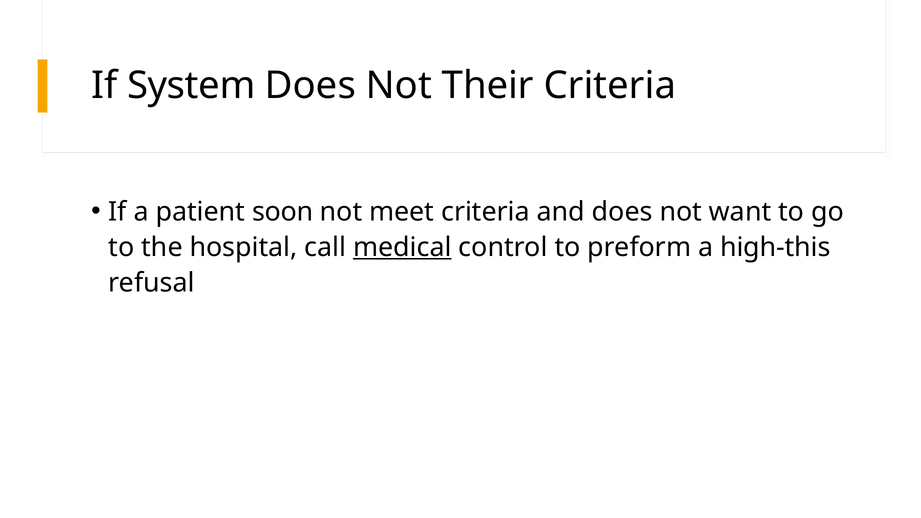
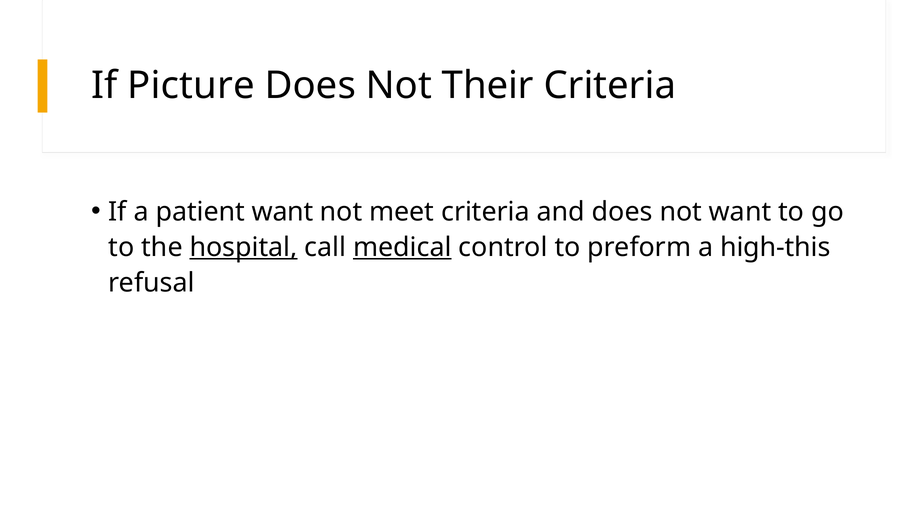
System: System -> Picture (191, 86)
patient soon: soon -> want (283, 212)
hospital underline: none -> present (244, 247)
